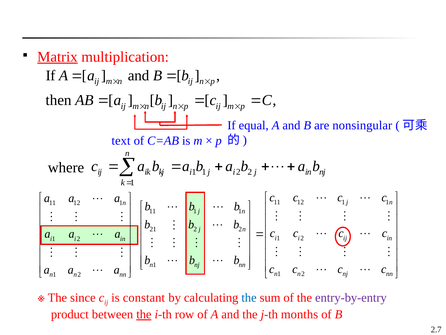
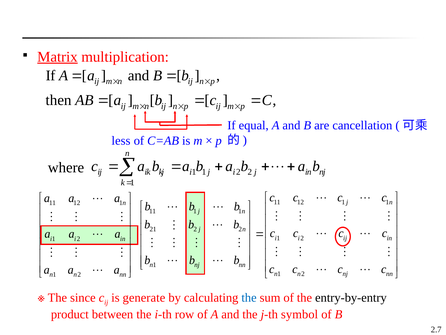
nonsingular: nonsingular -> cancellation (362, 125)
text: text -> less (121, 141)
constant: constant -> generate (144, 297)
entry-by-entry colour: purple -> black (351, 297)
the underline: present -> none (144, 314)
months: months -> symbol (300, 314)
